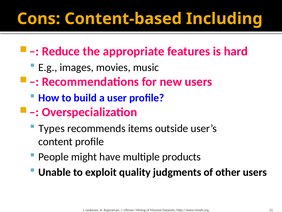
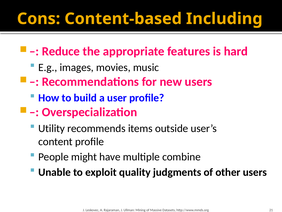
Types: Types -> Utility (52, 128)
products: products -> combine (181, 157)
